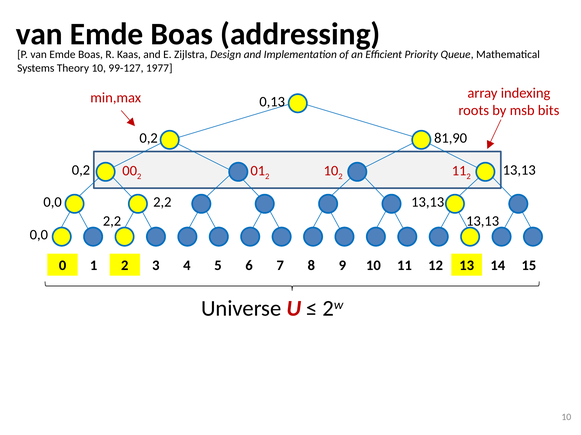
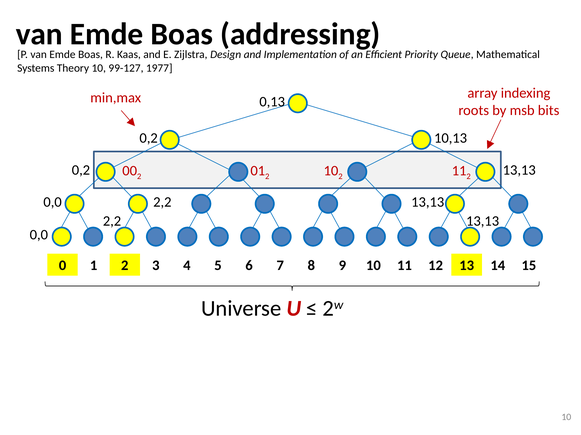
81,90: 81,90 -> 10,13 (451, 138)
